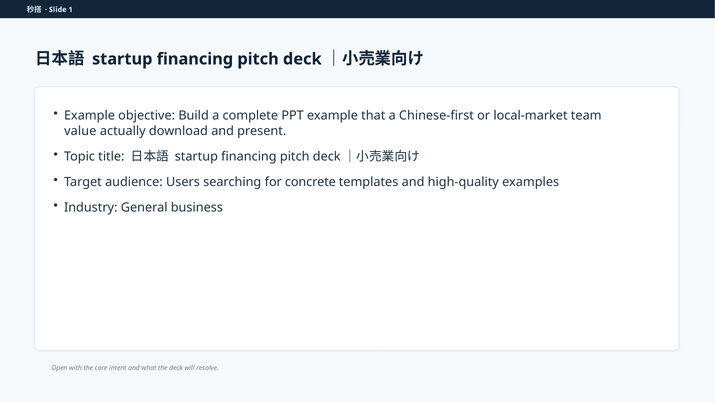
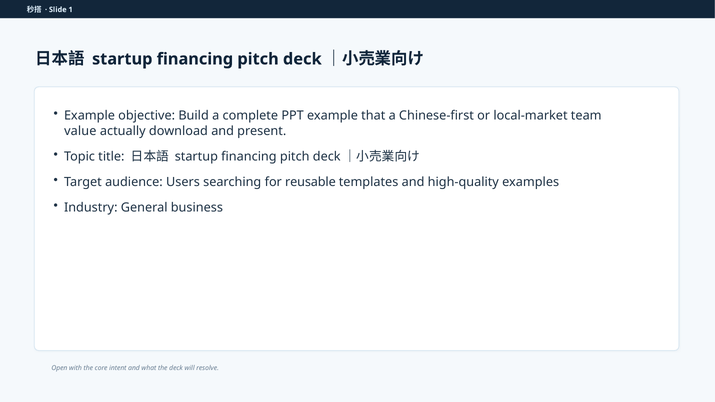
concrete: concrete -> reusable (310, 182)
